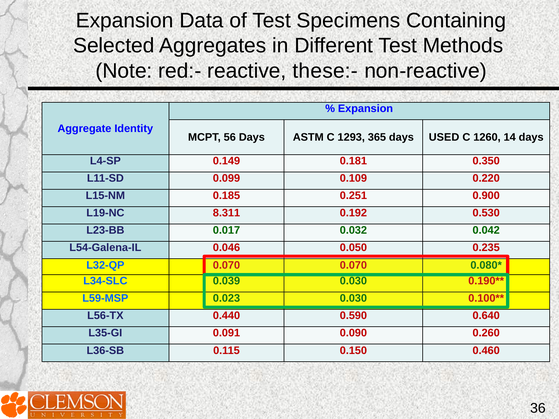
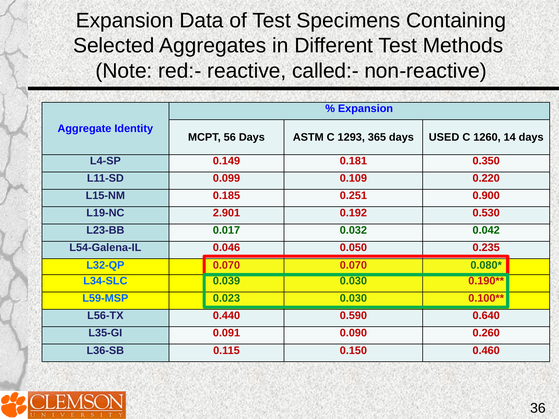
these:-: these:- -> called:- (325, 71)
8.311: 8.311 -> 2.901 (226, 213)
